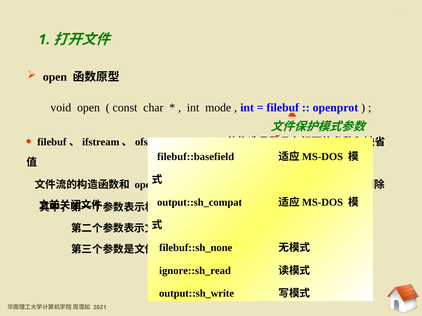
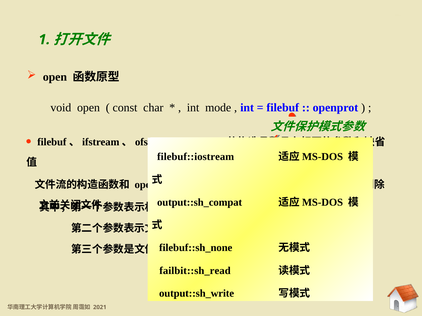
filebuf::basefield: filebuf::basefield -> filebuf::iostream (196, 157)
ignore::sh_read: ignore::sh_read -> failbit::sh_read (195, 271)
